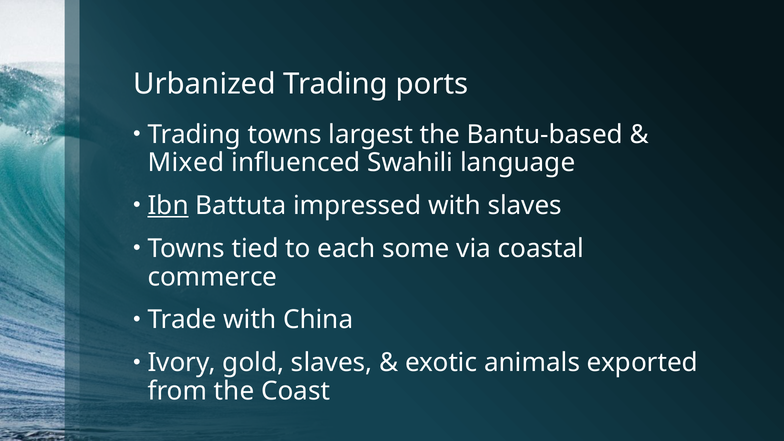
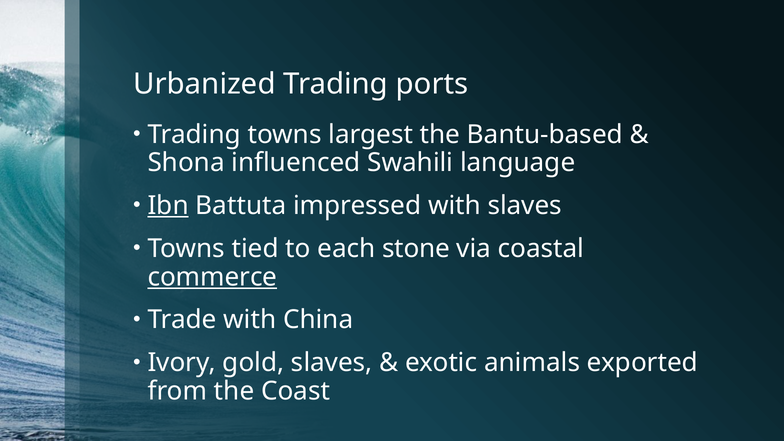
Mixed: Mixed -> Shona (186, 163)
some: some -> stone (416, 249)
commerce underline: none -> present (212, 277)
